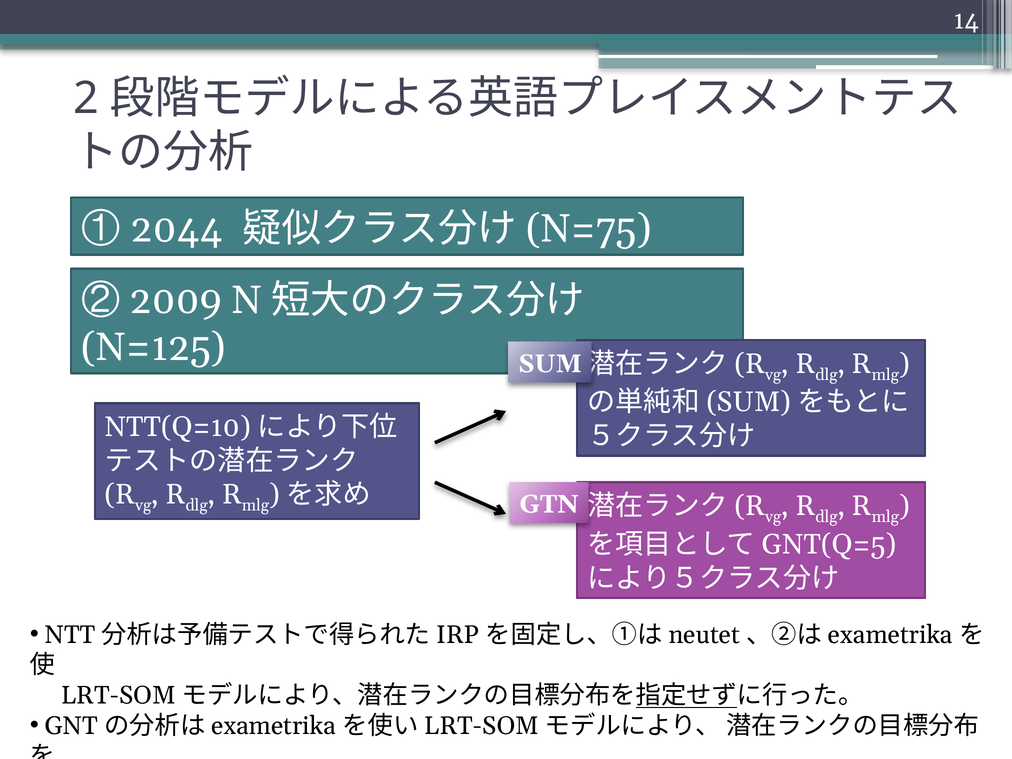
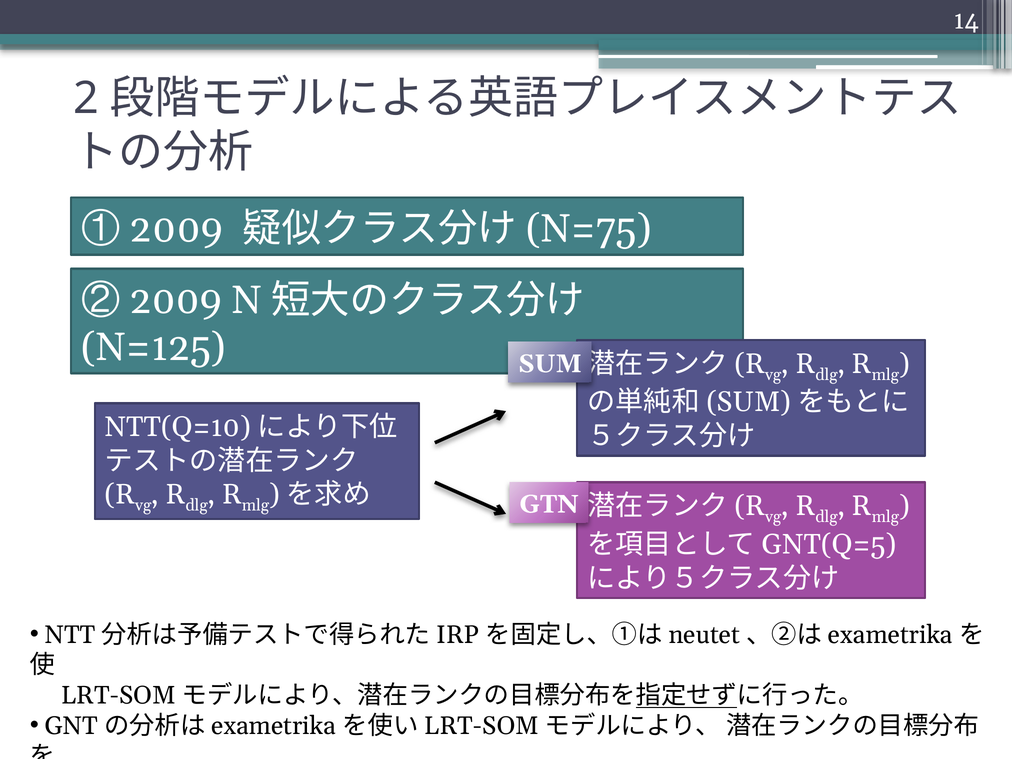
① 2044: 2044 -> 2009 (177, 229)
